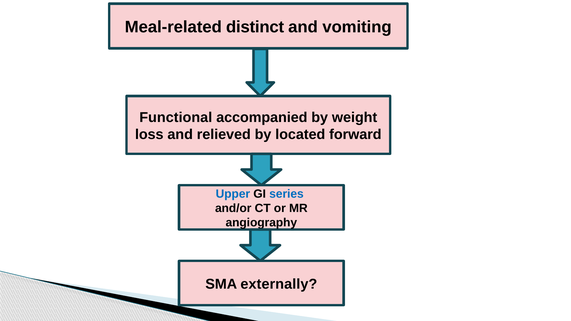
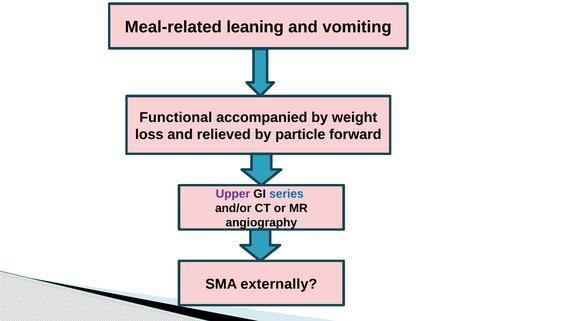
distinct: distinct -> leaning (255, 27)
located: located -> particle (300, 135)
Upper colour: blue -> purple (233, 194)
